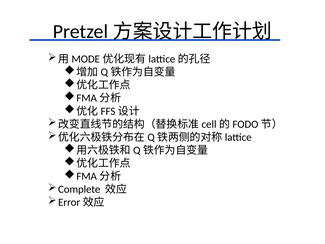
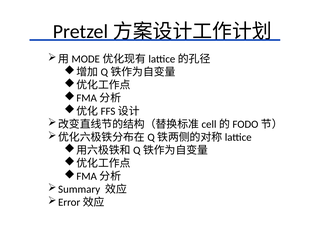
Complete: Complete -> Summary (79, 189)
